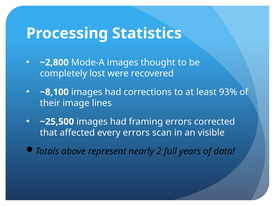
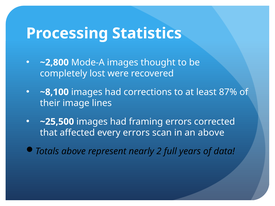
93%: 93% -> 87% (228, 92)
an visible: visible -> above (211, 133)
